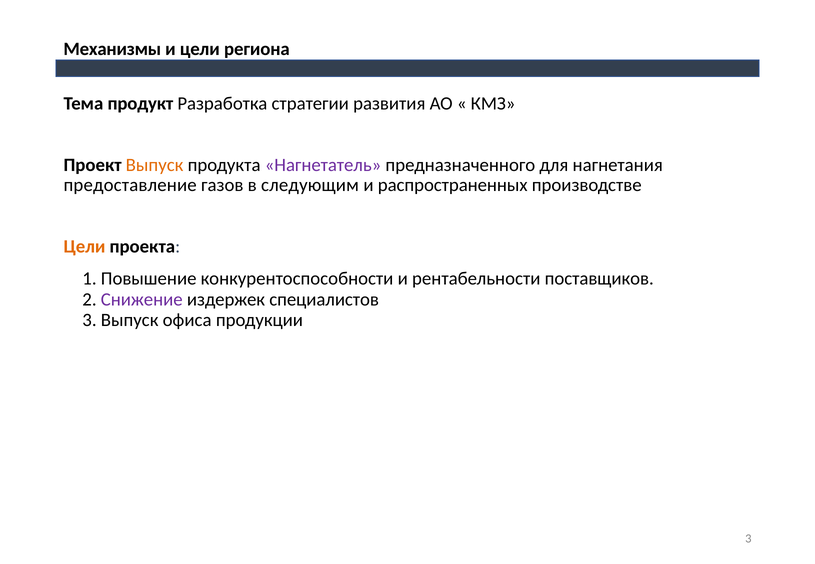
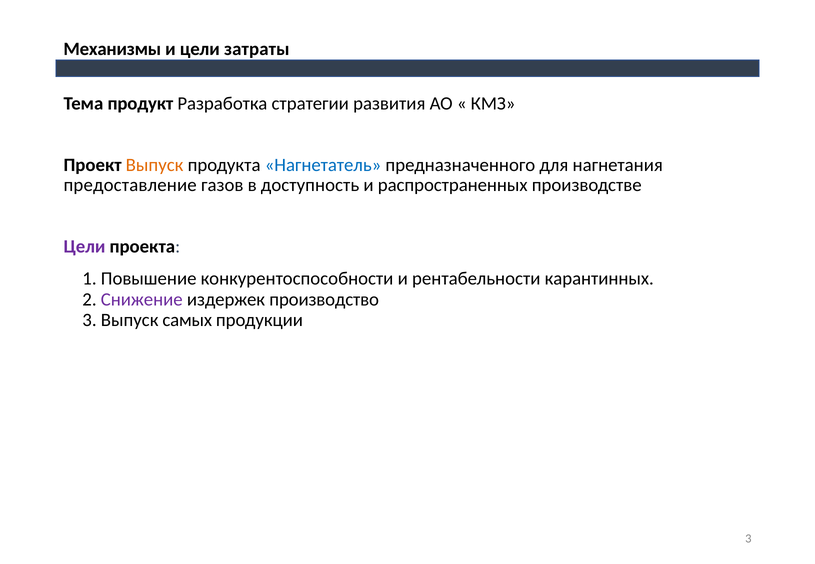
региона: региона -> затраты (257, 49)
Нагнетатель colour: purple -> blue (323, 165)
следующим: следующим -> доступность (310, 185)
Цели colour: orange -> purple (84, 247)
поставщиков: поставщиков -> карантинных (599, 279)
специалистов: специалистов -> производство (324, 299)
офиса: офиса -> самых (187, 320)
